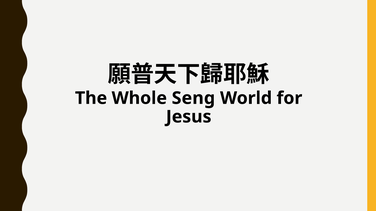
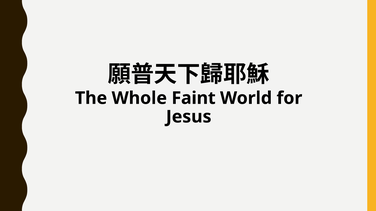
Seng: Seng -> Faint (194, 98)
